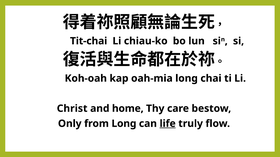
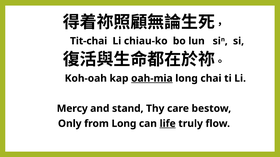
oah-mia underline: none -> present (152, 79)
Christ: Christ -> Mercy (72, 109)
home: home -> stand (128, 109)
